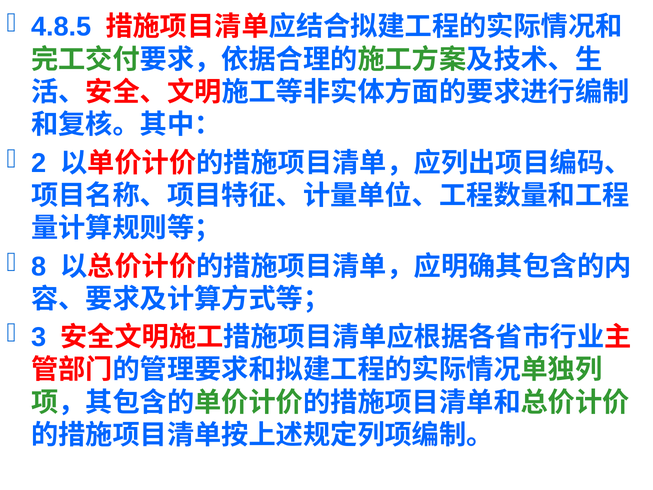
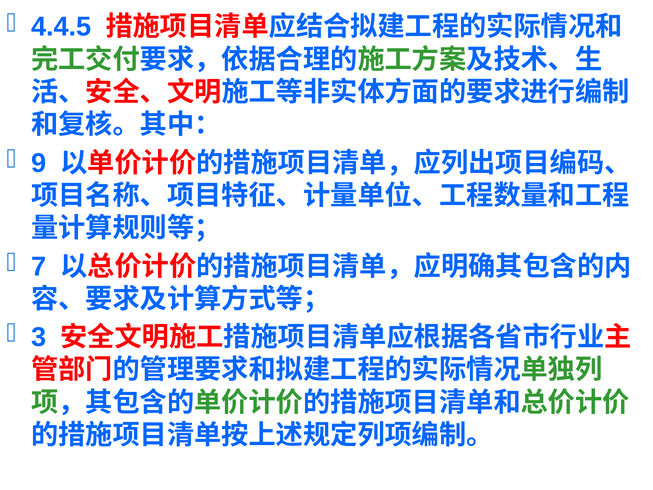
4.8.5: 4.8.5 -> 4.4.5 (61, 27)
2: 2 -> 9 (39, 163)
8: 8 -> 7 (39, 266)
